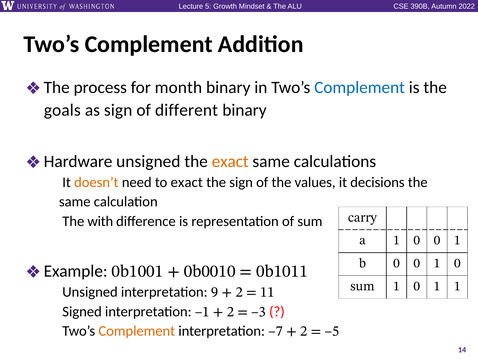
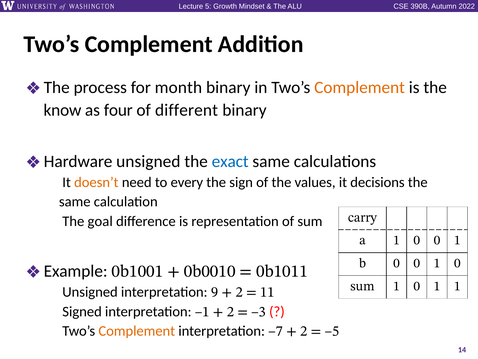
Complement colour: blue -> orange (360, 87)
goals: goals -> know (62, 110)
as sign: sign -> four (118, 110)
exact colour: orange -> blue (230, 161)
to exact: exact -> every (187, 182)
with: with -> goal (100, 221)
